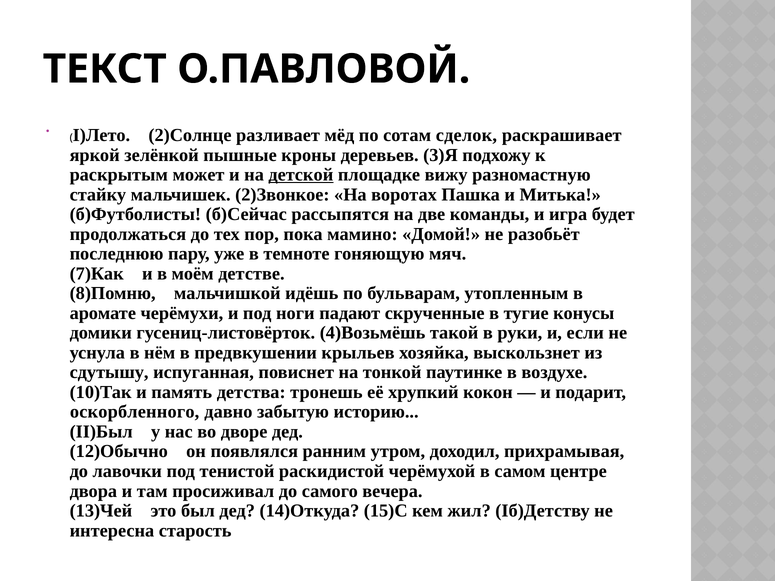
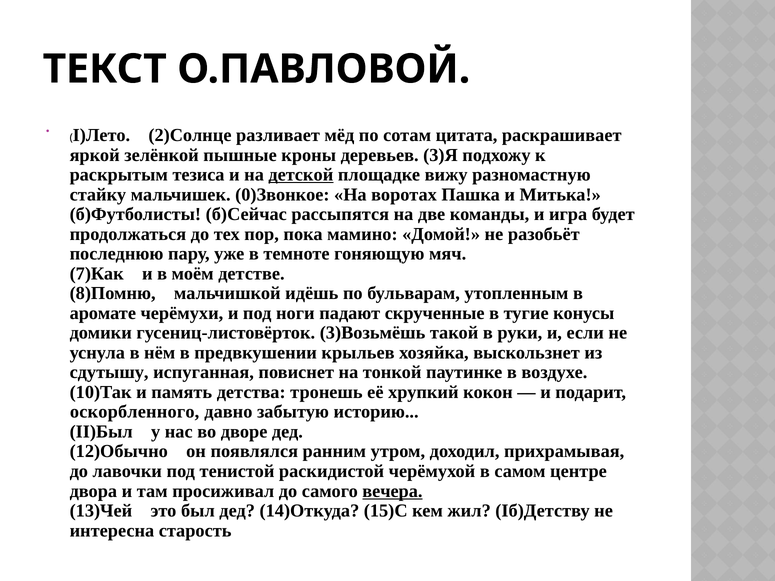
сделок: сделок -> цитата (467, 135)
может: может -> тезиса (199, 175)
2)Звонкое: 2)Звонкое -> 0)Звонкое (282, 195)
4)Возьмёшь: 4)Возьмёшь -> 3)Возьмёшь (373, 333)
вечера underline: none -> present (392, 491)
